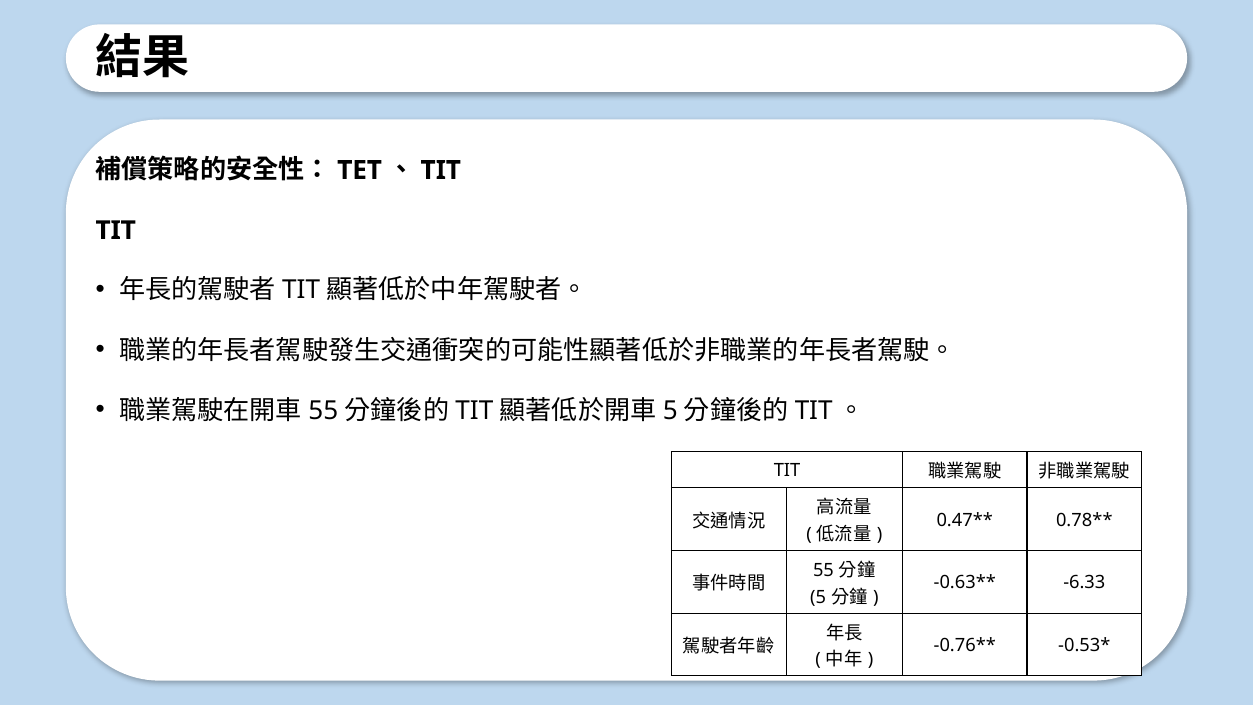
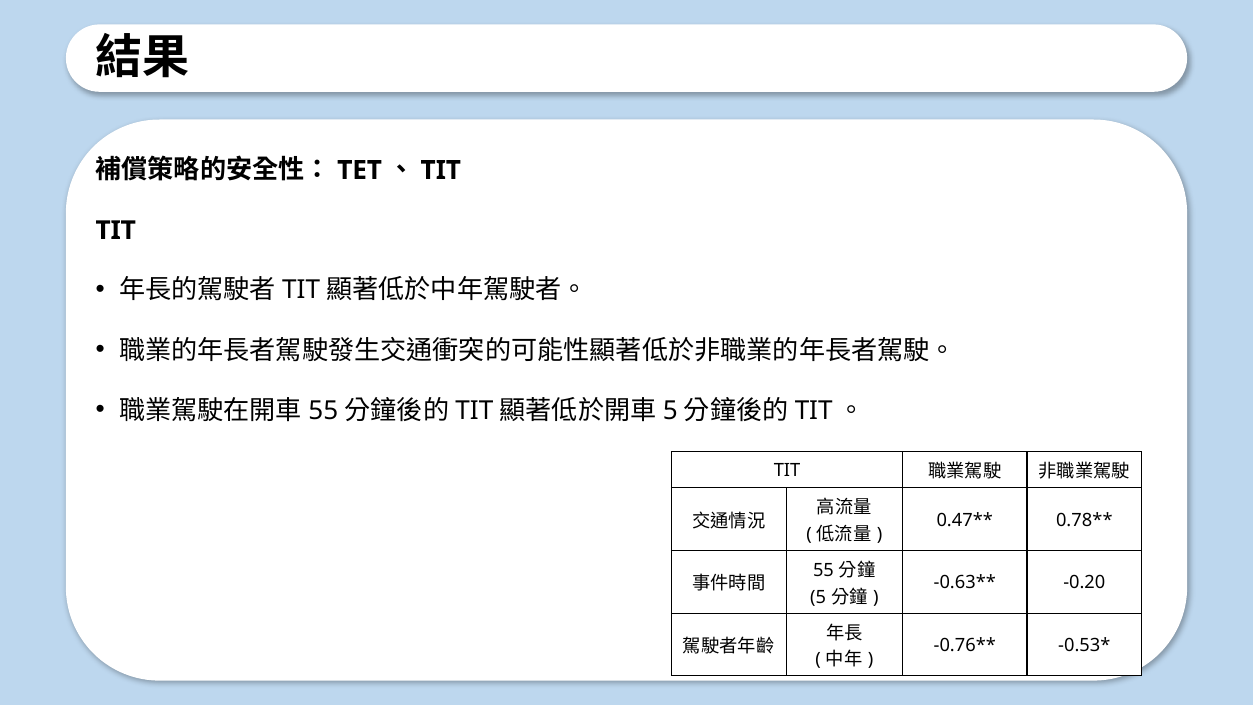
-6.33: -6.33 -> -0.20 (1084, 583)
